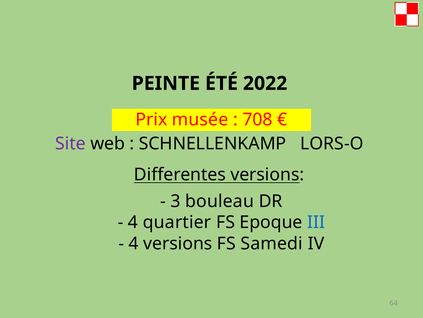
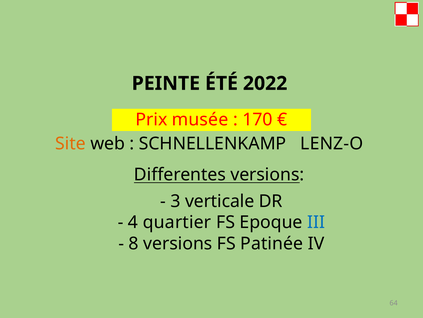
708: 708 -> 170 (257, 120)
Site colour: purple -> orange (71, 143)
LORS-O: LORS-O -> LENZ-O (332, 143)
bouleau: bouleau -> verticale (220, 201)
4: 4 -> 8 (134, 243)
Samedi: Samedi -> Patinée (272, 243)
